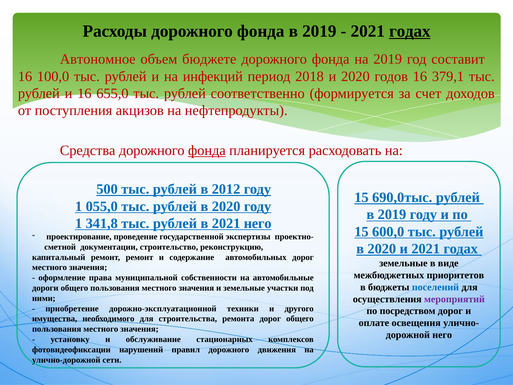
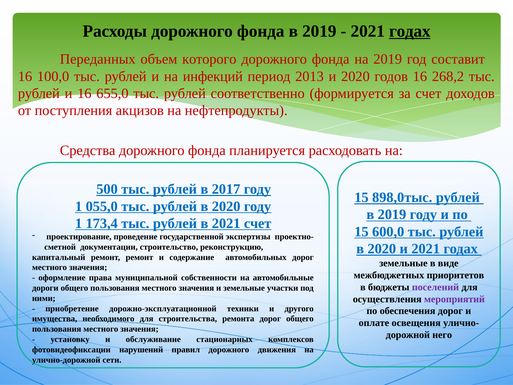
Автономное: Автономное -> Переданных (98, 59)
бюджете: бюджете -> которого (209, 59)
2018: 2018 -> 2013 (310, 76)
379,1: 379,1 -> 268,2 (448, 76)
фонда underline: present -> none (207, 150)
2012: 2012 -> 2017 (226, 189)
690,0тыс: 690,0тыс -> 898,0тыс (402, 197)
341,8: 341,8 -> 173,4 (102, 223)
2021 него: него -> счет (258, 223)
поселений colour: blue -> purple (435, 287)
посредством: посредством -> обеспечения (408, 311)
